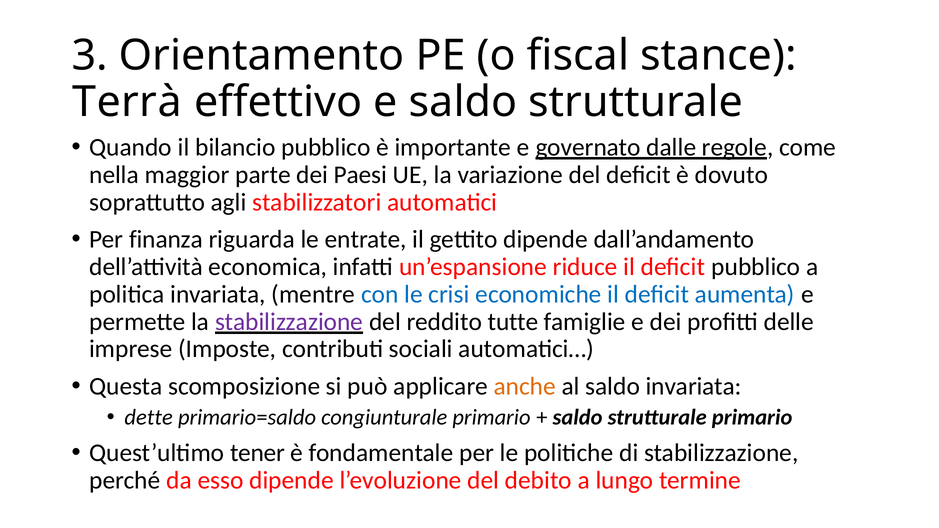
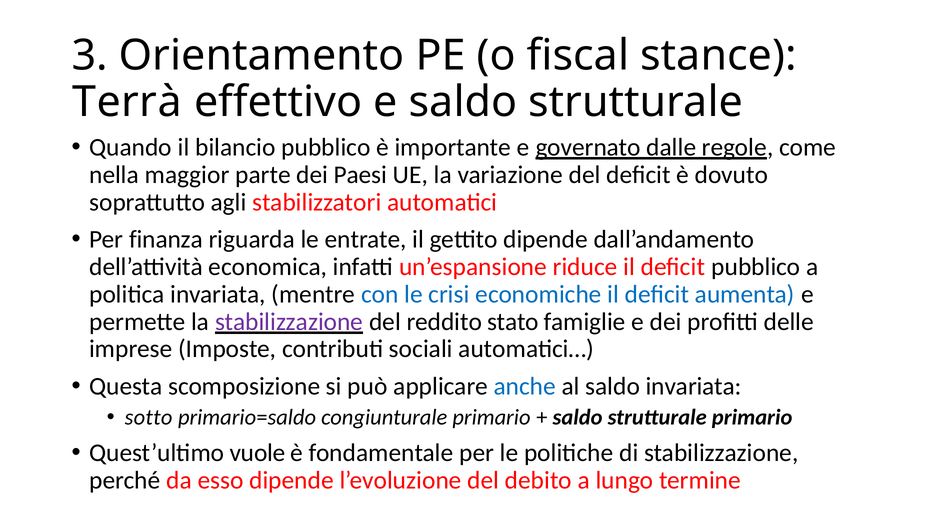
tutte: tutte -> stato (513, 322)
anche colour: orange -> blue (525, 386)
dette: dette -> sotto (149, 417)
tener: tener -> vuole (258, 453)
